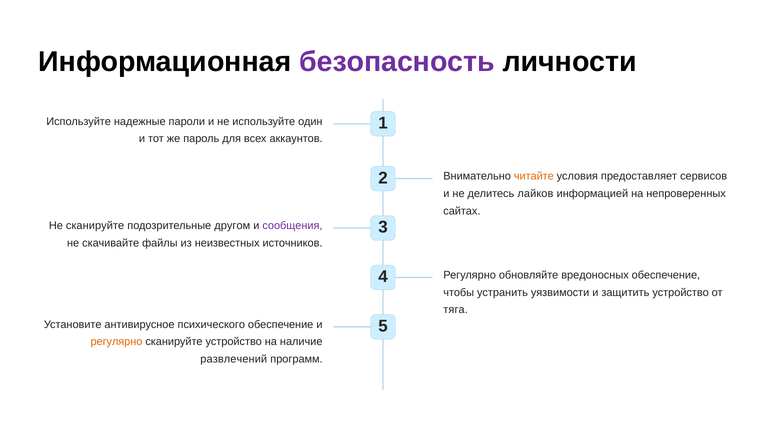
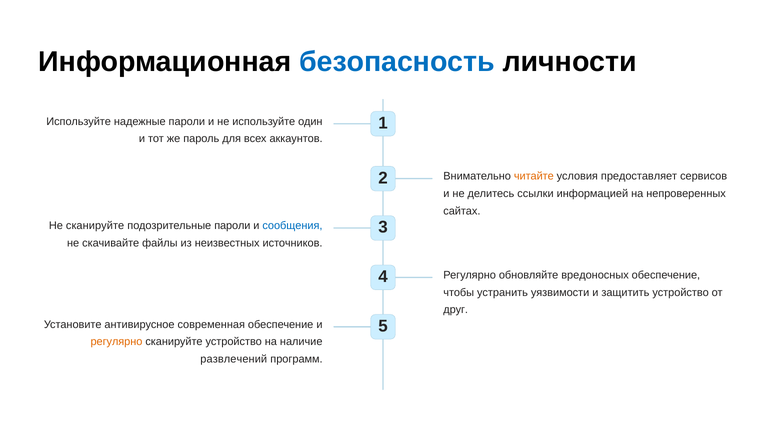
безопасность colour: purple -> blue (397, 62)
лайков: лайков -> ссылки (535, 194)
подозрительные другом: другом -> пароли (232, 226)
сообщения colour: purple -> blue (292, 226)
тяга: тяга -> друг (456, 310)
психического: психического -> современная (211, 324)
